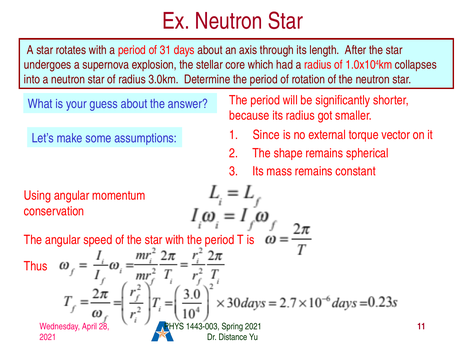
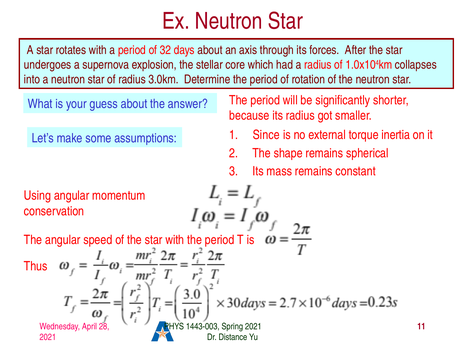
31: 31 -> 32 (165, 50)
length: length -> forces (324, 50)
vector: vector -> inertia (396, 135)
